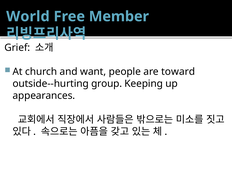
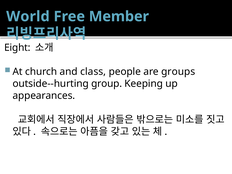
Grief: Grief -> Eight (17, 48)
want: want -> class (93, 72)
toward: toward -> groups (178, 72)
